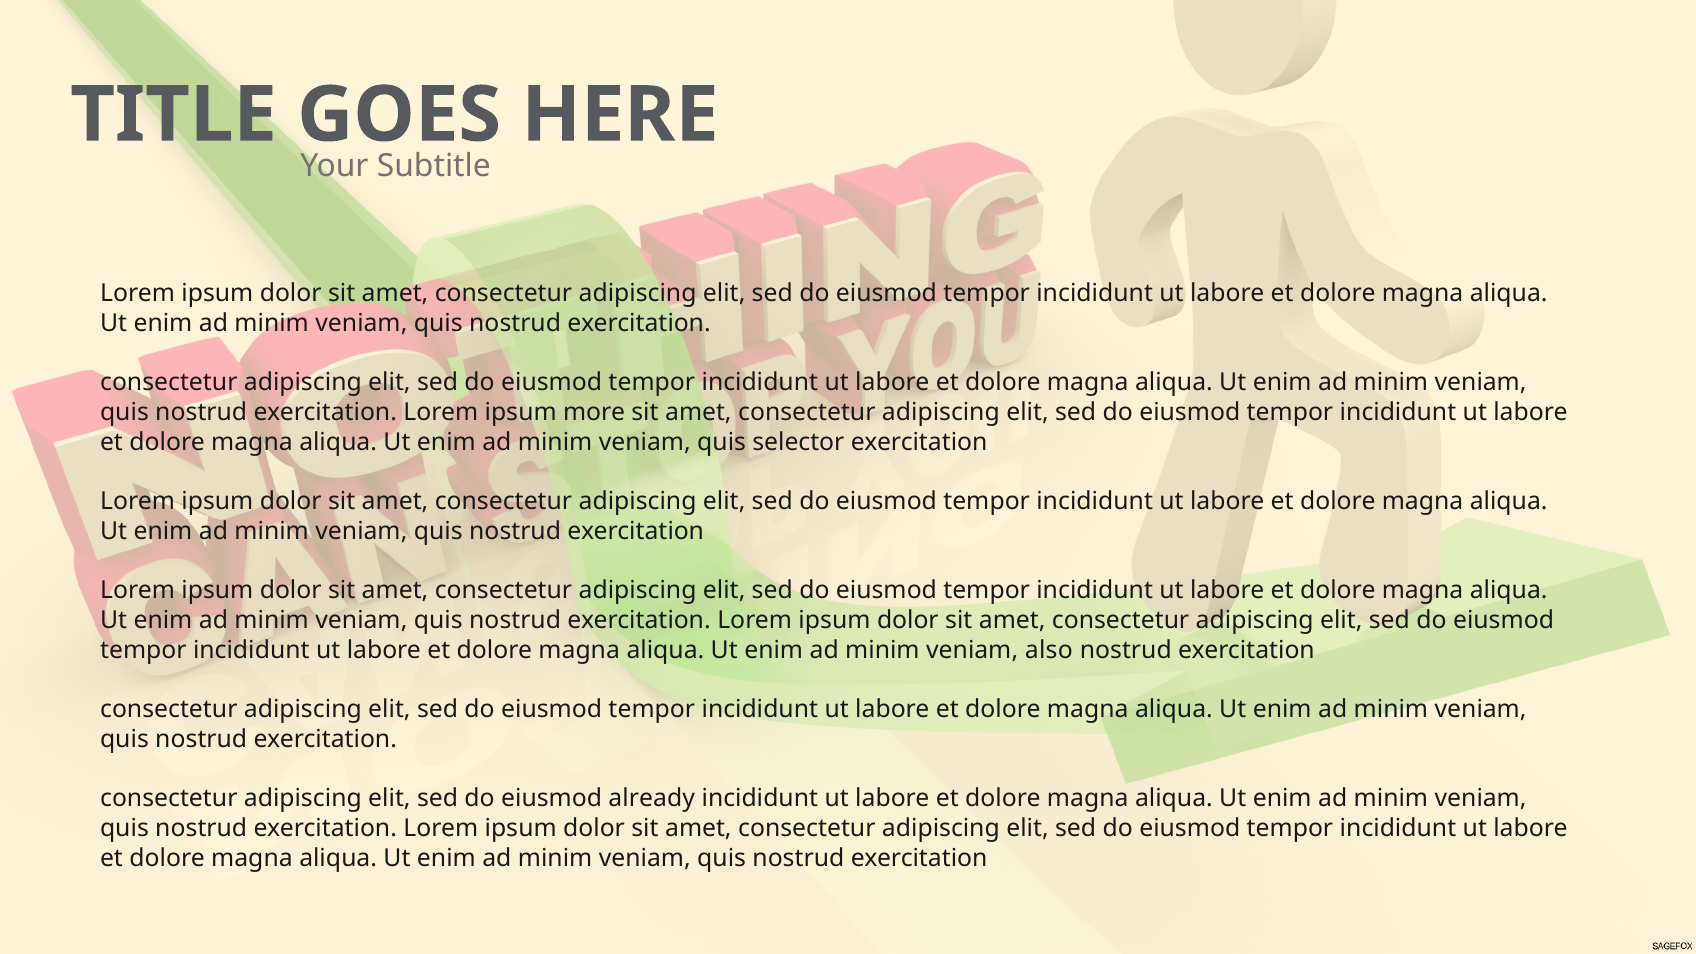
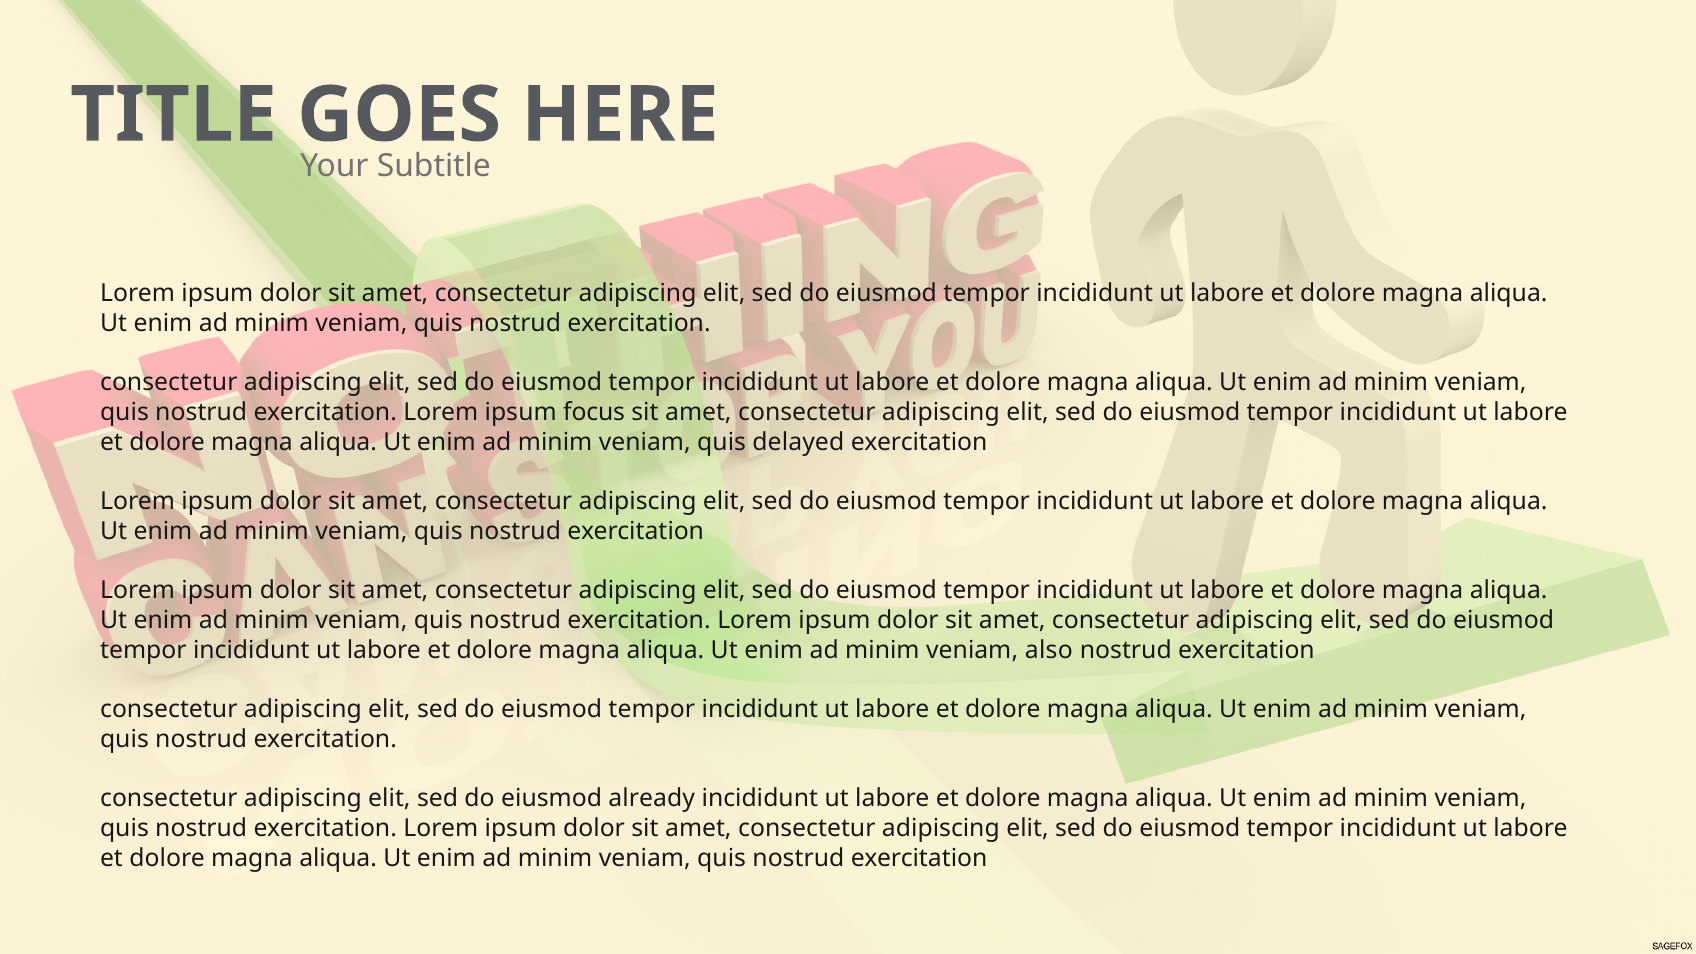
more: more -> focus (594, 412)
selector: selector -> delayed (798, 442)
